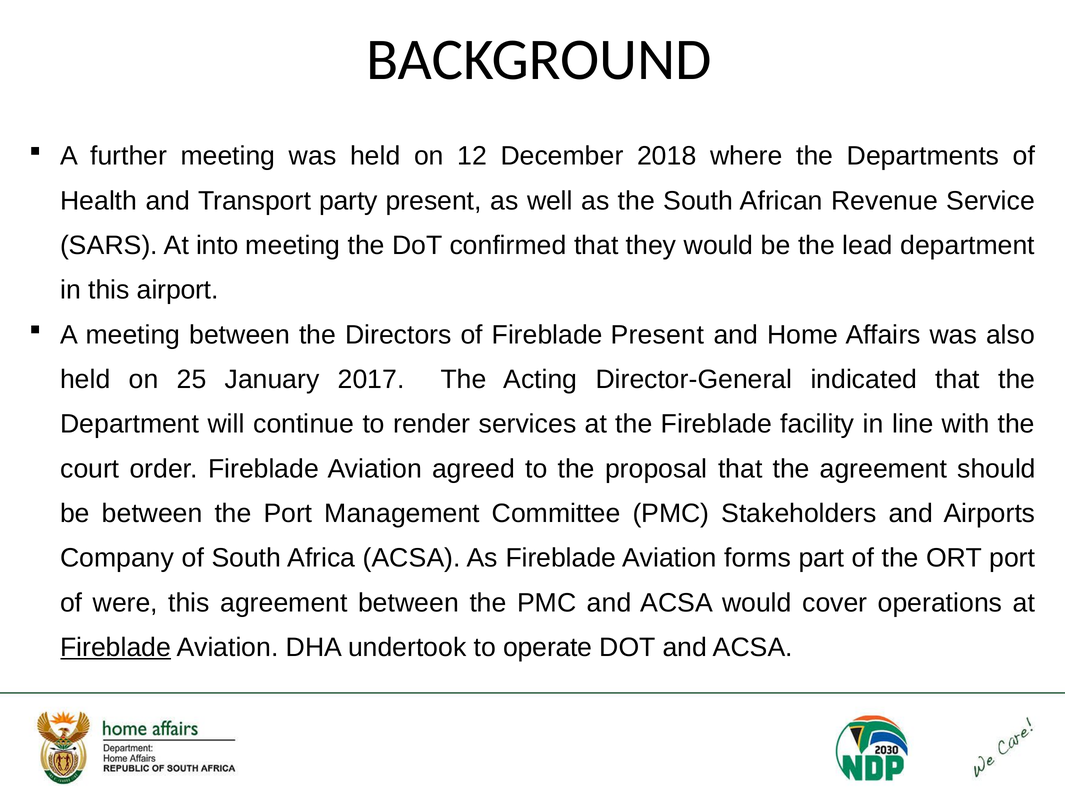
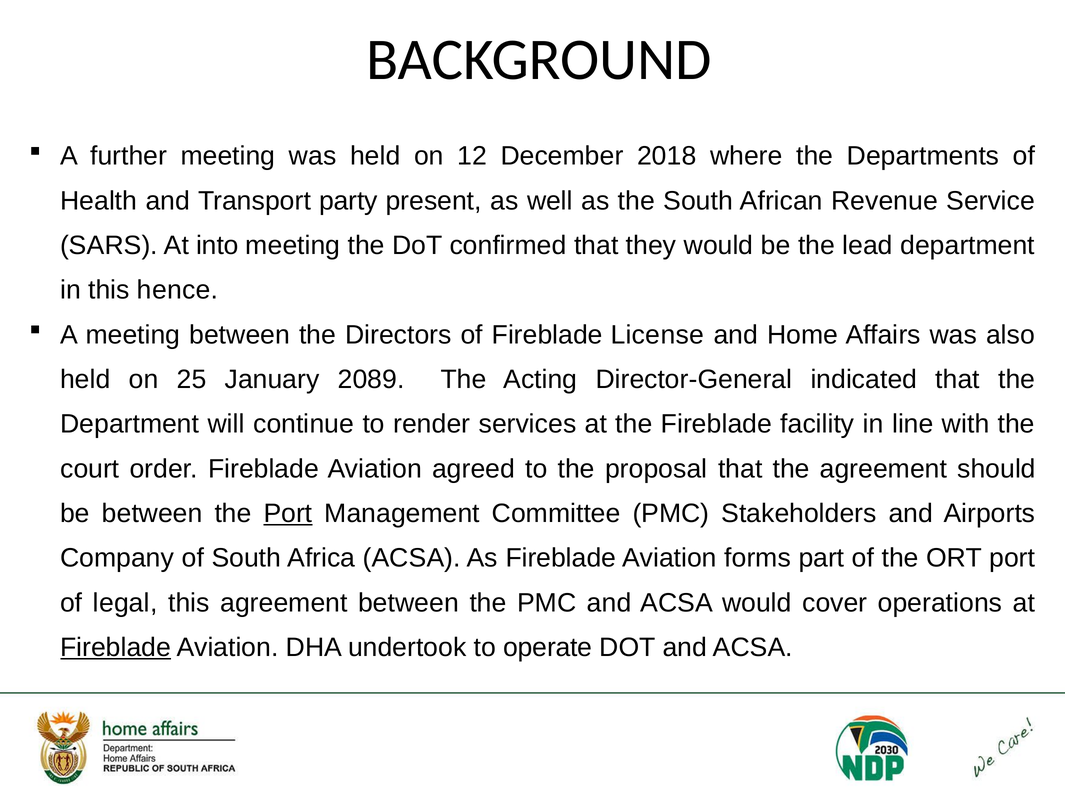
airport: airport -> hence (178, 290)
Fireblade Present: Present -> License (657, 335)
2017: 2017 -> 2089 (371, 380)
Port underline: none -> present (288, 514)
were: were -> legal (125, 603)
